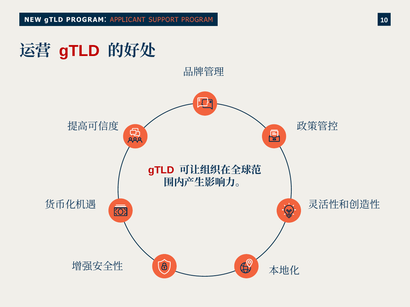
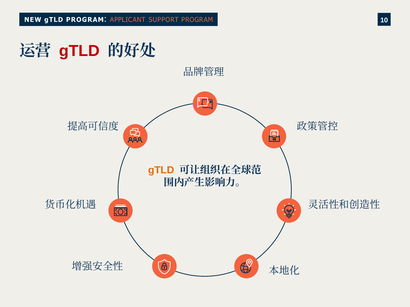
gTLD colour: red -> orange (161, 170)
